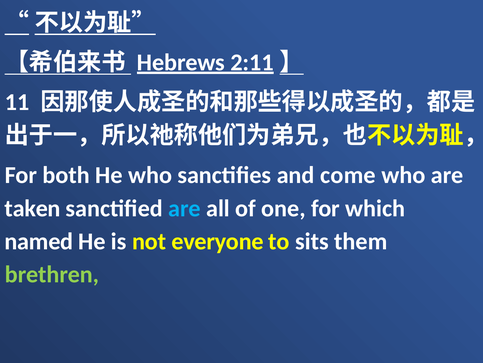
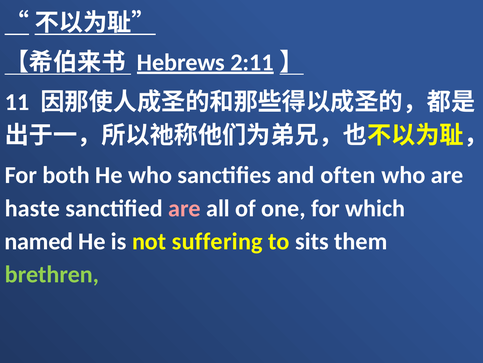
come: come -> often (348, 175)
taken: taken -> haste (32, 208)
are colour: light blue -> pink (184, 208)
everyone: everyone -> suffering (217, 241)
